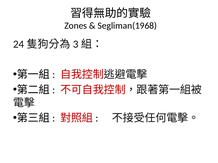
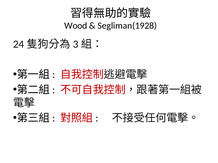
Zones: Zones -> Wood (76, 26)
Segliman(1968: Segliman(1968 -> Segliman(1928 (127, 26)
